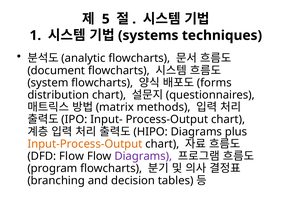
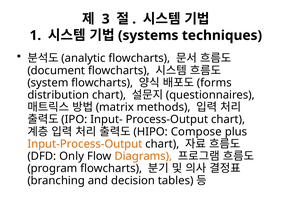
5: 5 -> 3 (106, 19)
Diagrams: Diagrams -> Compose (196, 132)
Flow: Flow -> Only (72, 156)
Diagrams colour: purple -> orange (143, 156)
